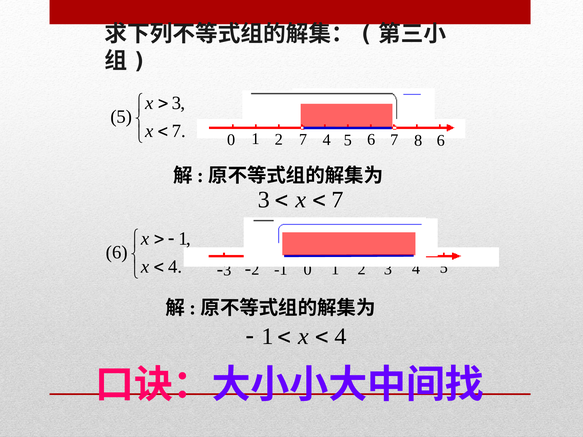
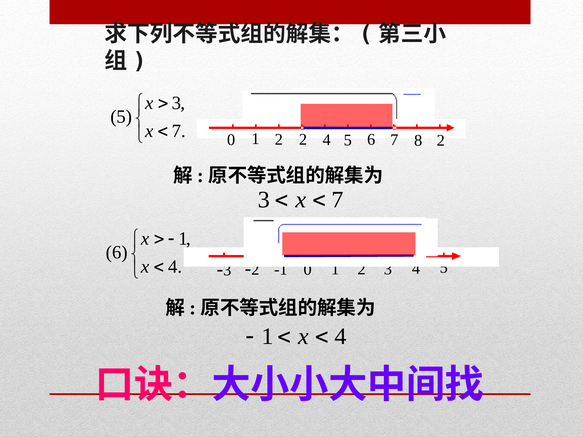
1 7: 7 -> 2 (303, 139)
8 6: 6 -> 2 (441, 140)
